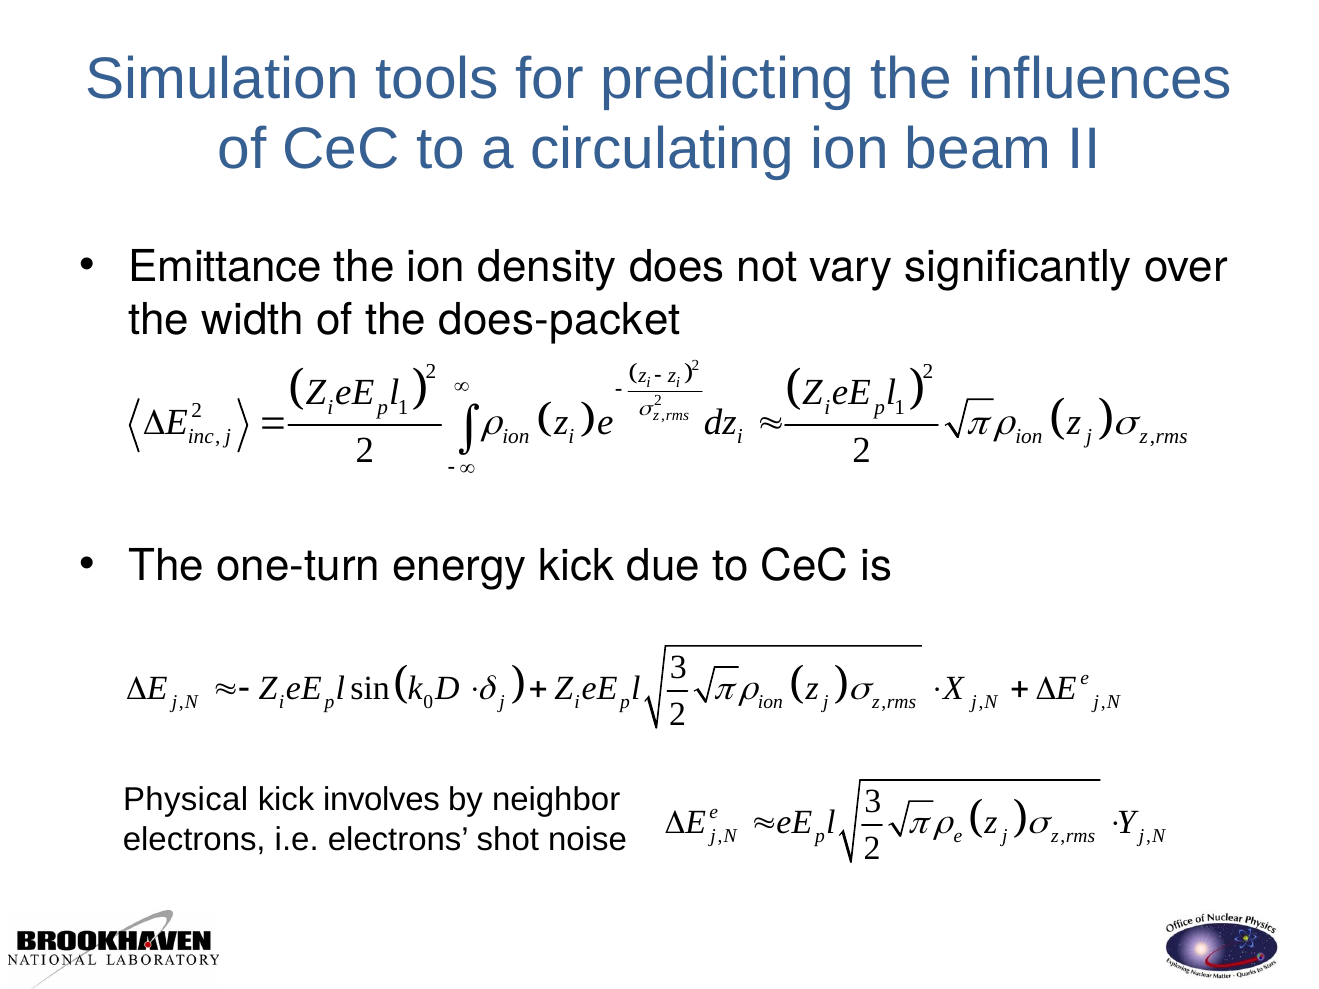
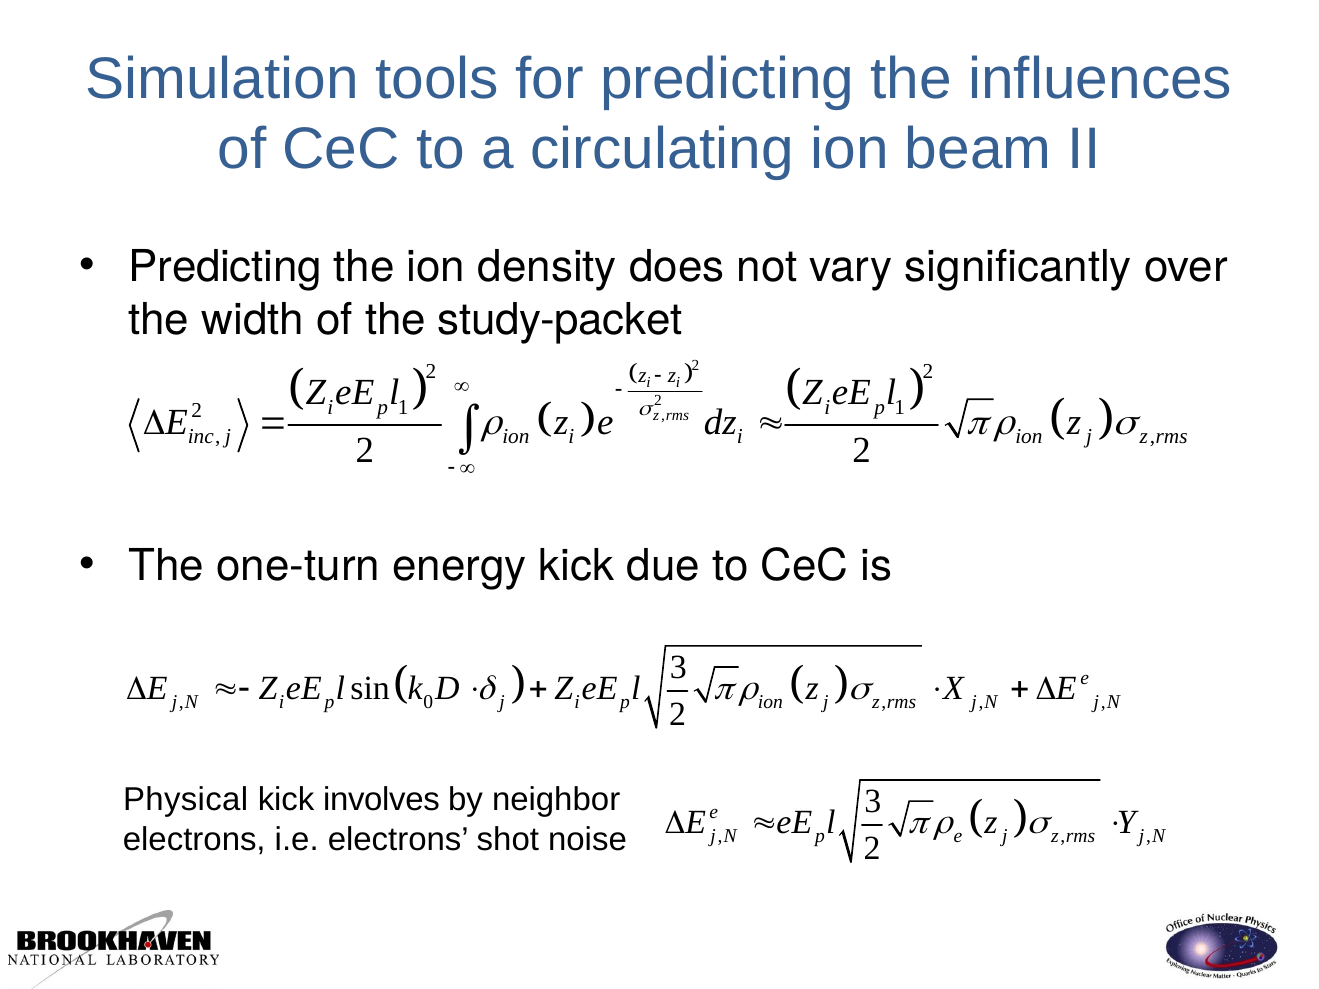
Emittance: Emittance -> Predicting (225, 267)
does-packet: does-packet -> study-packet (560, 320)
